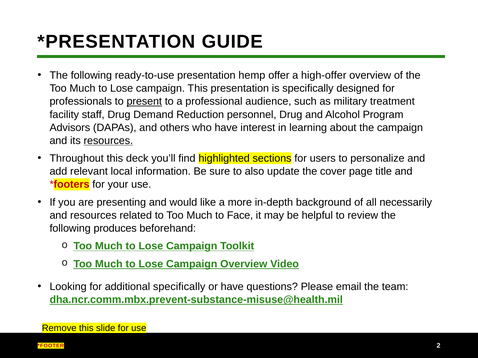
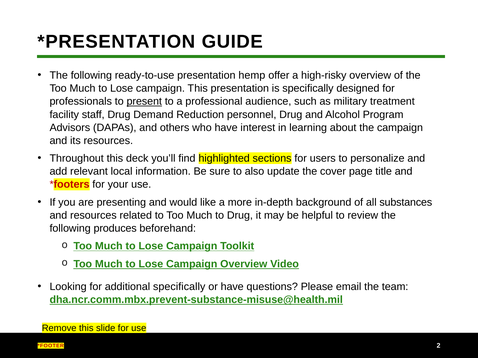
high-offer: high-offer -> high-risky (324, 75)
resources underline: present -> none (108, 141)
necessarily: necessarily -> substances (406, 203)
to Face: Face -> Drug (240, 216)
